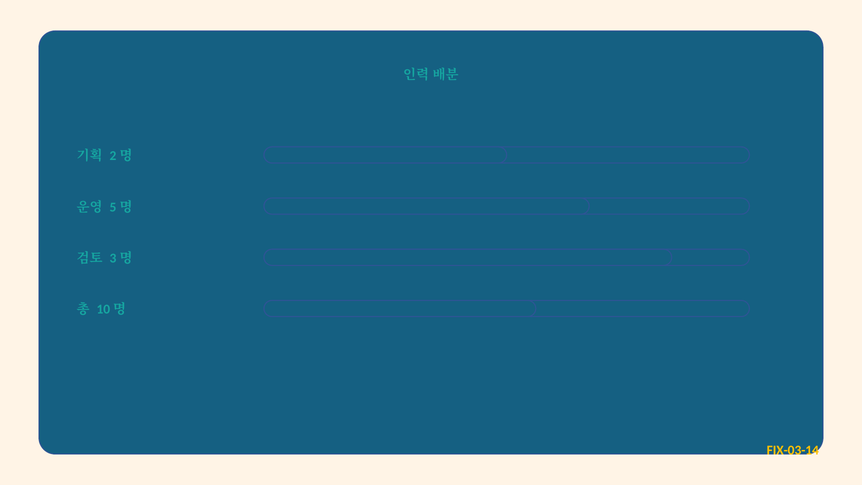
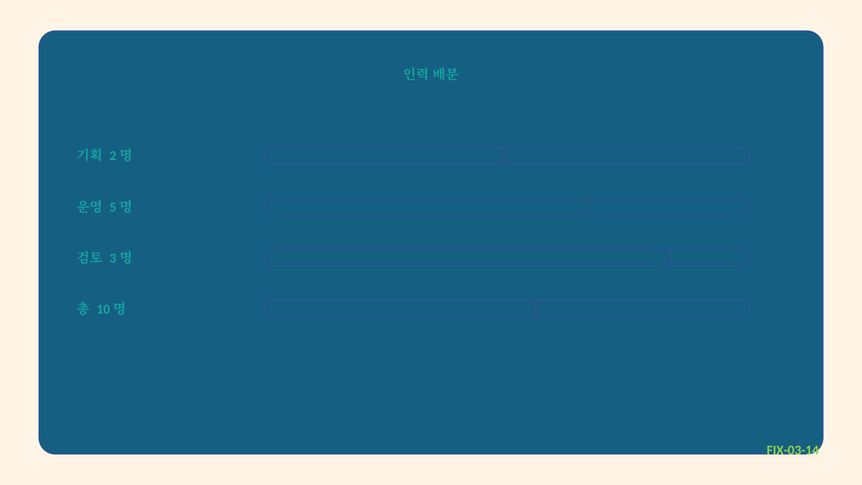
FIX-03-14 colour: yellow -> light green (793, 450)
